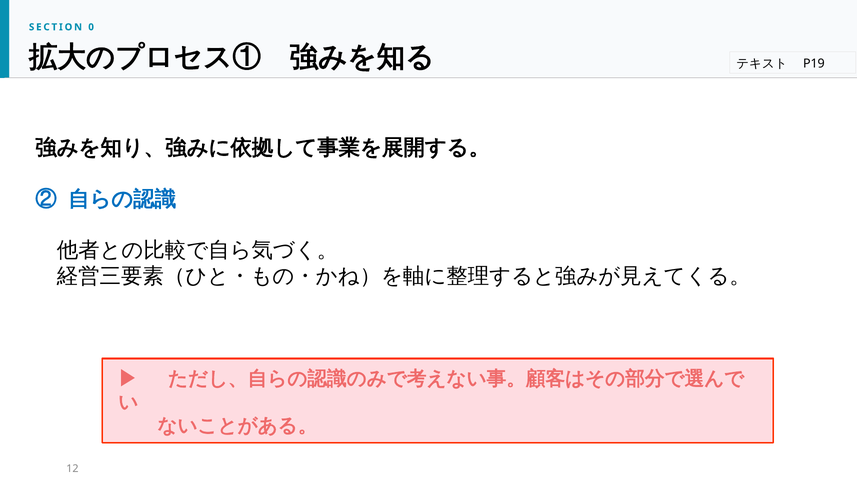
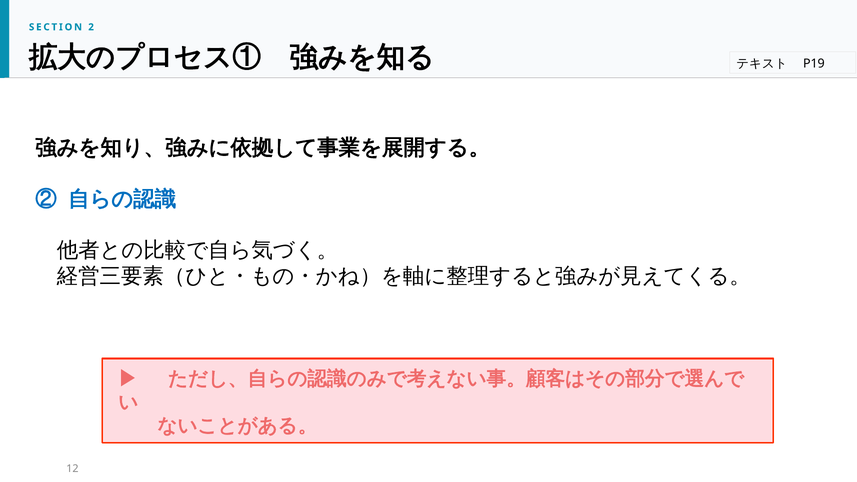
0: 0 -> 2 (91, 27)
